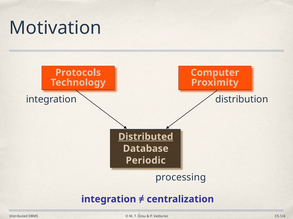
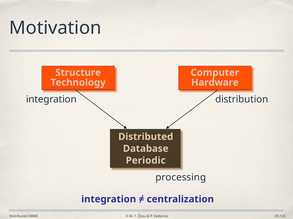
Protocols: Protocols -> Structure (78, 73)
Proximity: Proximity -> Hardware (215, 83)
Distributed underline: present -> none (146, 137)
